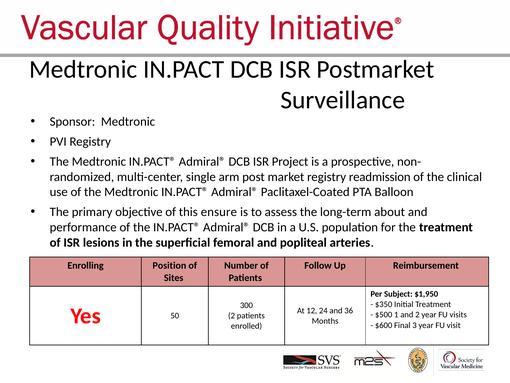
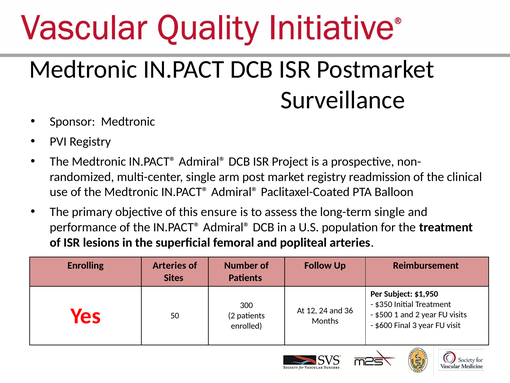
long-term about: about -> single (390, 212)
Enrolling Position: Position -> Arteries (169, 265)
